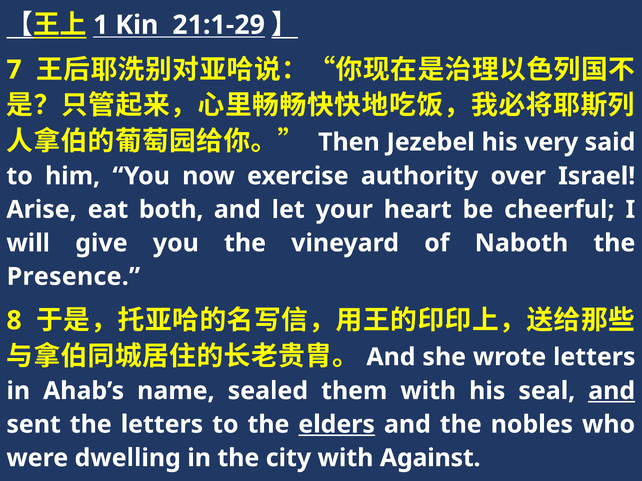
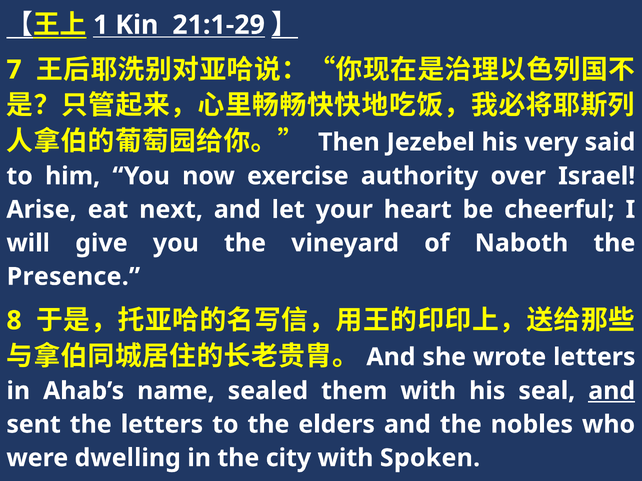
both: both -> next (171, 210)
elders underline: present -> none (337, 425)
Against: Against -> Spoken (430, 458)
